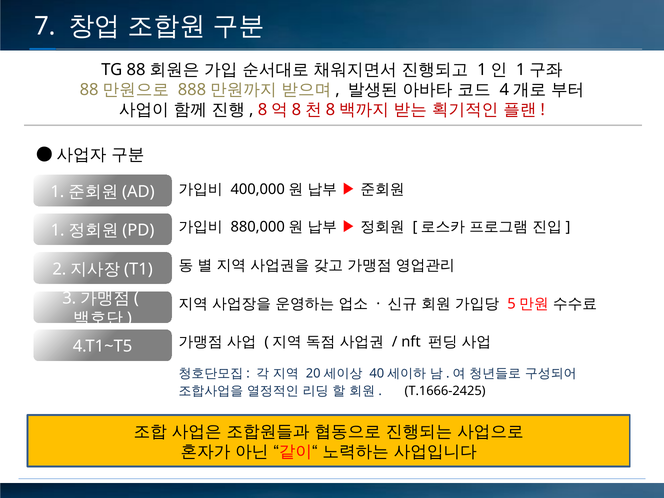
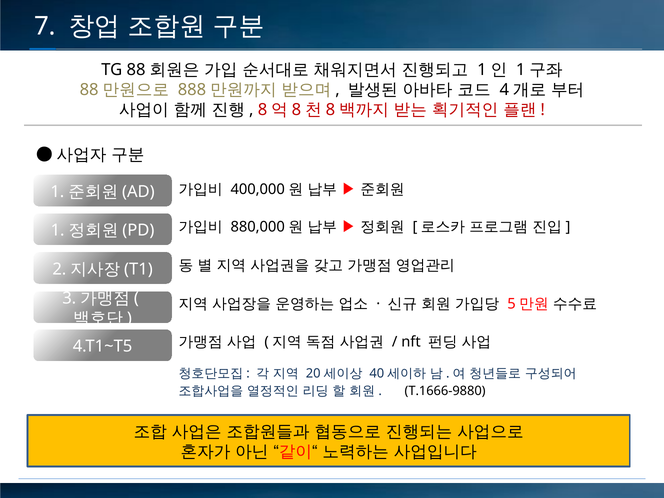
T.1666-2425: T.1666-2425 -> T.1666-9880 (445, 391)
